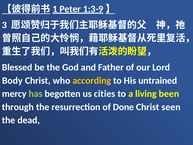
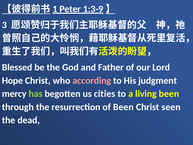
Body: Body -> Hope (12, 80)
according colour: yellow -> pink (92, 80)
untrained: untrained -> judgment (158, 80)
of Done: Done -> Been (123, 107)
